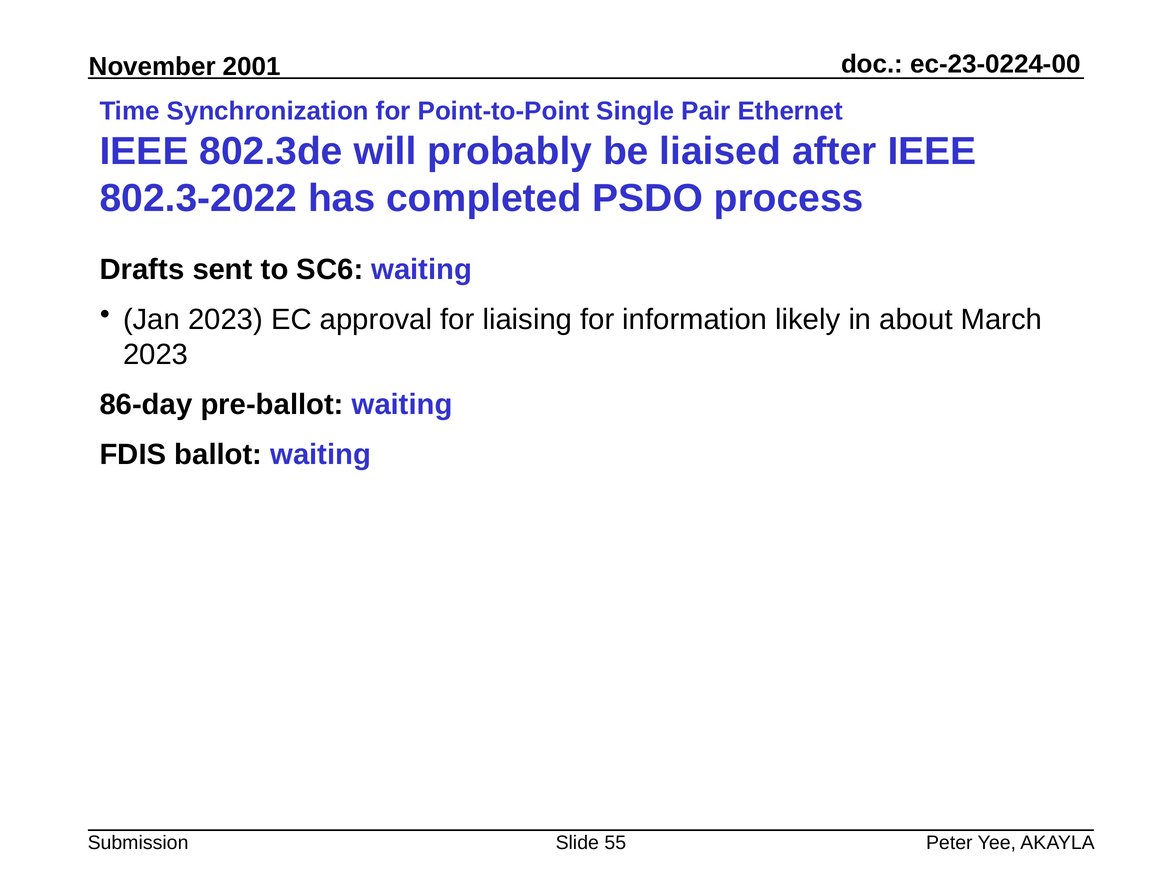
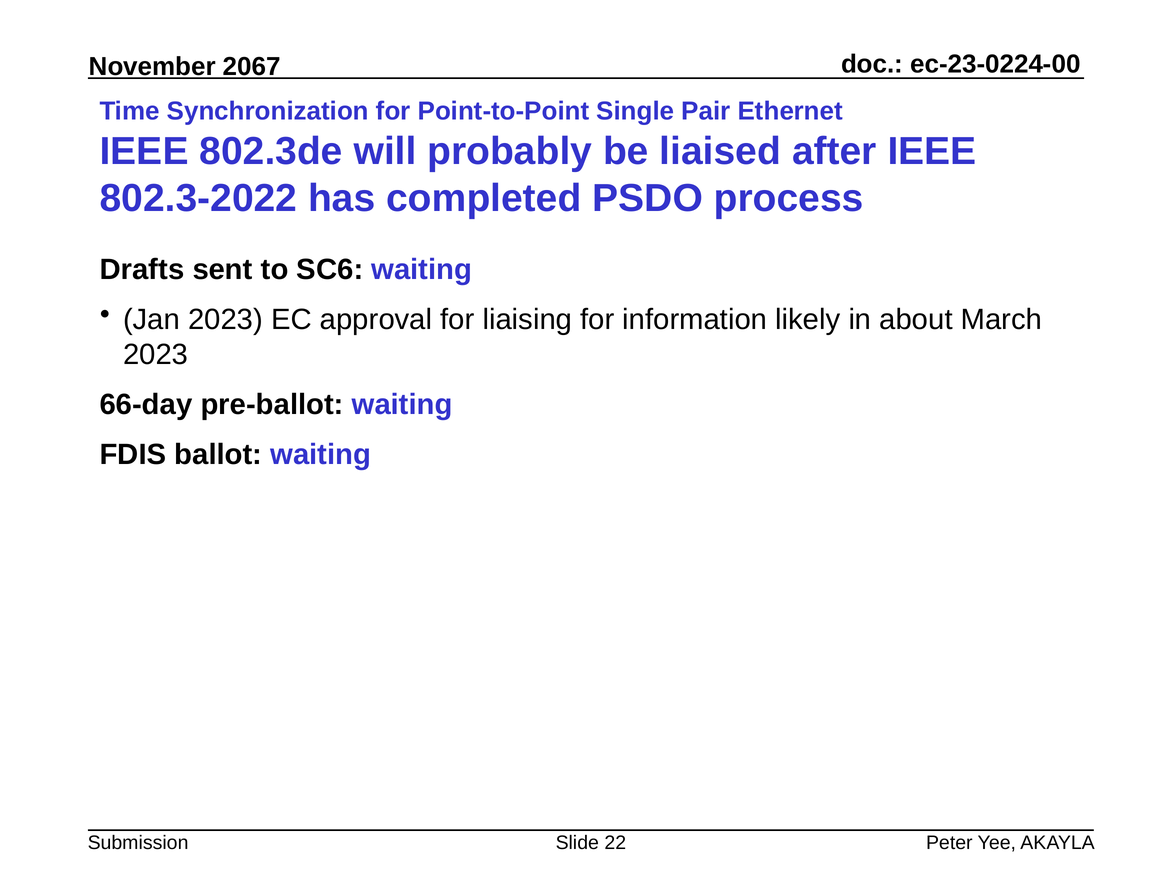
2001: 2001 -> 2067 (252, 67)
86-day: 86-day -> 66-day (146, 405)
55: 55 -> 22 (615, 843)
